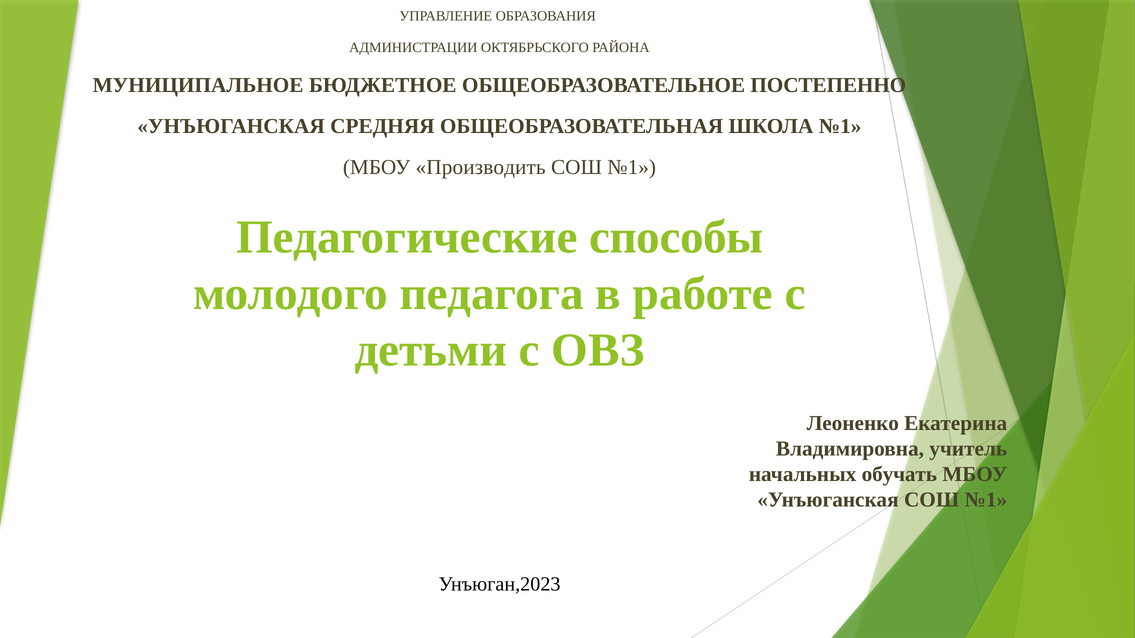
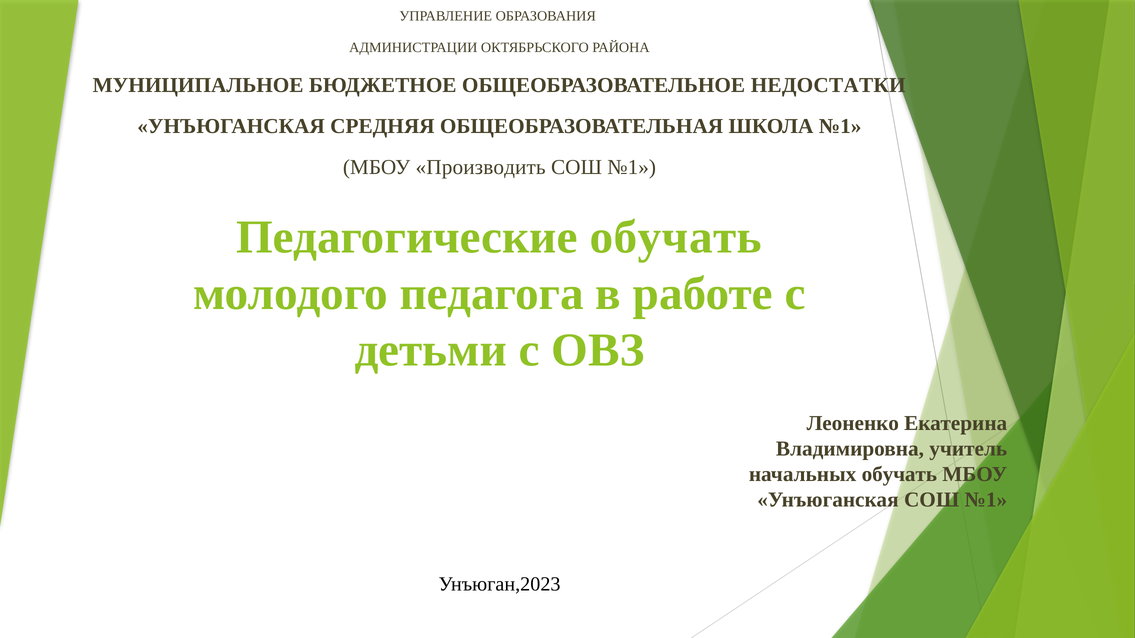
ПОСТЕПЕННО: ПОСТЕПЕННО -> НЕДОСТАТКИ (828, 85)
Педагогические способы: способы -> обучать (676, 237)
